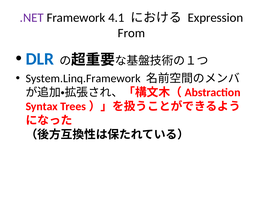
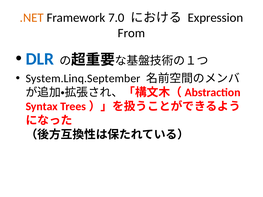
.NET colour: purple -> orange (32, 18)
4.1: 4.1 -> 7.0 (116, 18)
System.Linq.Framework: System.Linq.Framework -> System.Linq.September (83, 79)
